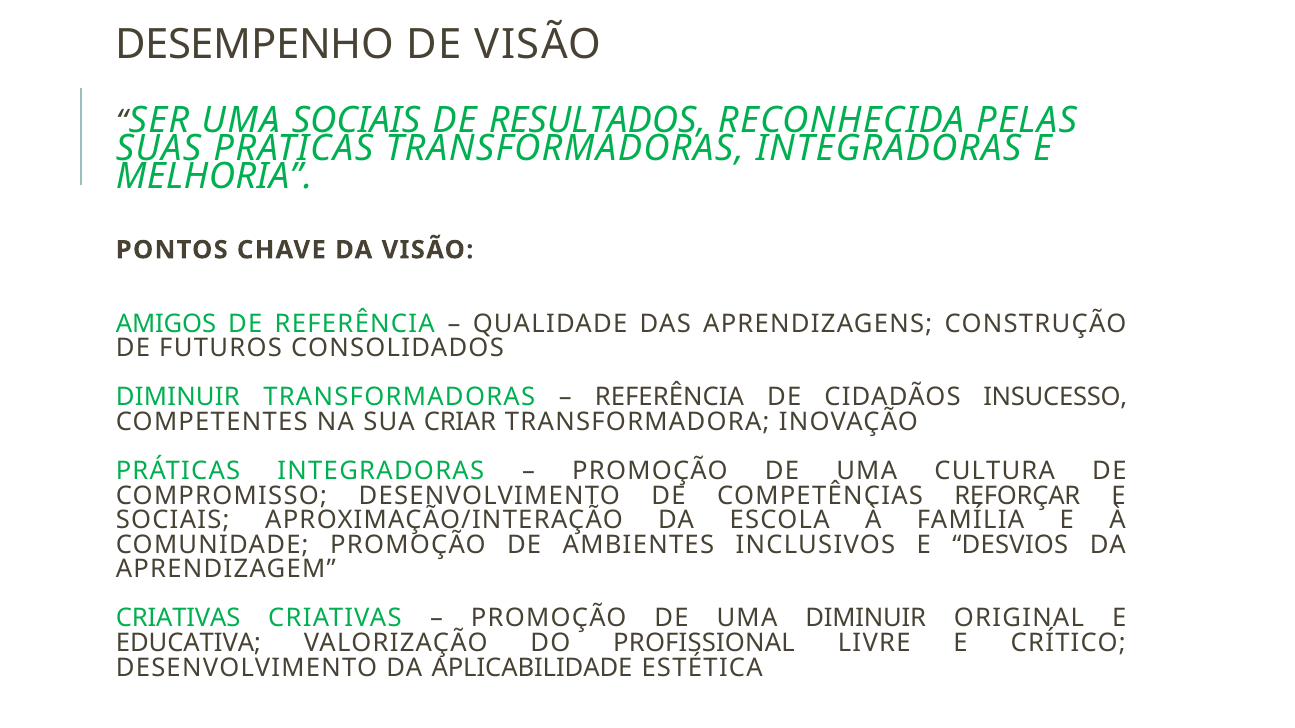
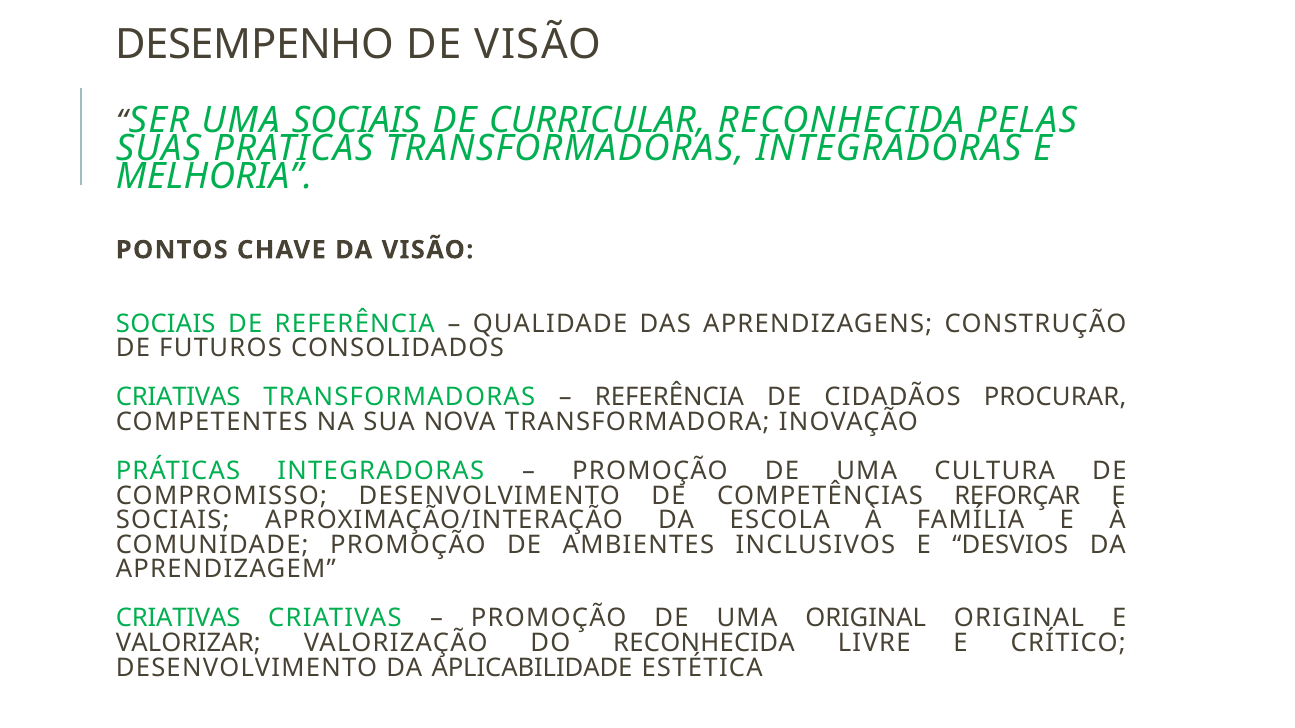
RESULTADOS: RESULTADOS -> CURRICULAR (597, 121)
AMIGOS: AMIGOS -> SOCIAIS (166, 324)
DIMINUIR: DIMINUIR -> CRIATIVAS (178, 398)
INSUCESSO: INSUCESSO -> PROCURAR (1055, 398)
CRIAR: CRIAR -> NOVA (460, 422)
UMA DIMINUIR: DIMINUIR -> ORIGINAL (866, 619)
EDUCATIVA: EDUCATIVA -> VALORIZAR (188, 643)
DO PROFISSIONAL: PROFISSIONAL -> RECONHECIDA (704, 643)
